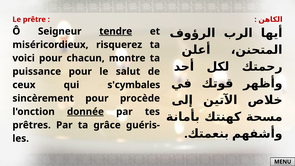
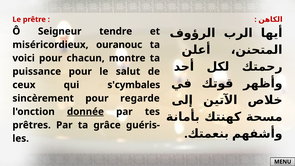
tendre underline: present -> none (116, 31)
risquerez: risquerez -> ouranouc (119, 45)
procède: procède -> regarde (140, 98)
